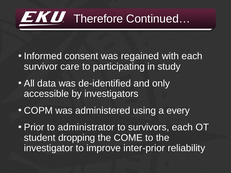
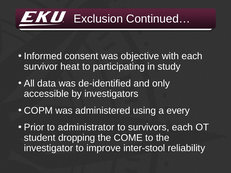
Therefore: Therefore -> Exclusion (98, 19)
regained: regained -> objective (140, 56)
care: care -> heat (70, 67)
inter-prior: inter-prior -> inter-stool (144, 148)
